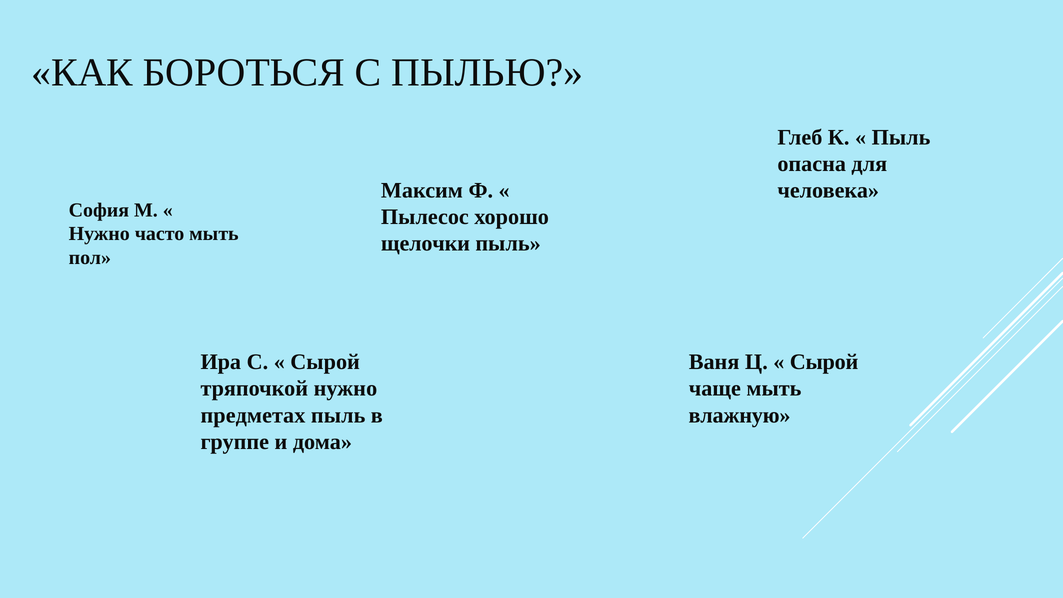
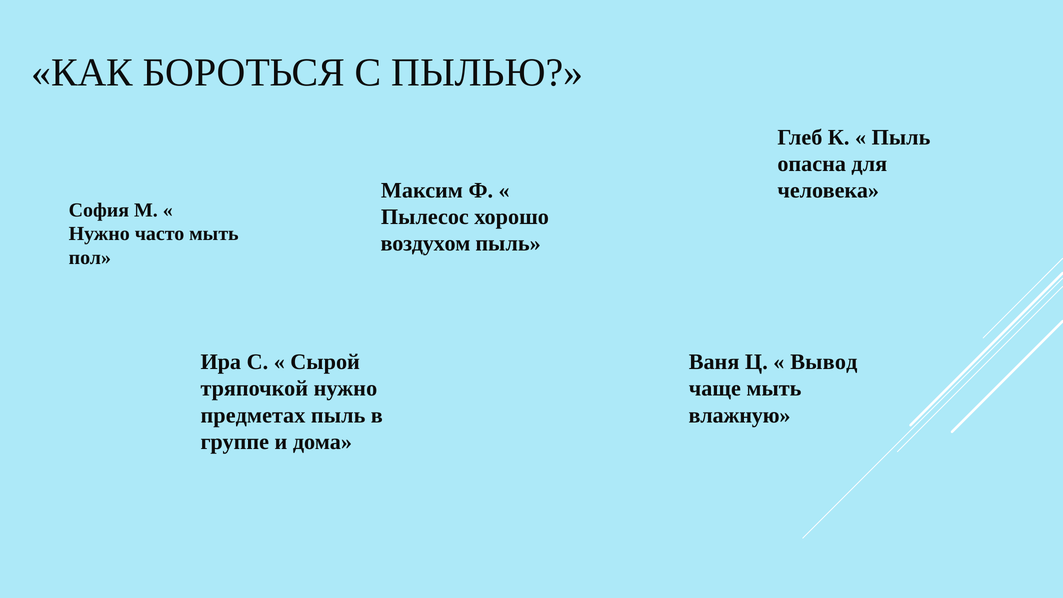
щелочки: щелочки -> воздухом (426, 244)
Сырой: Сырой -> Вывод (824, 362)
